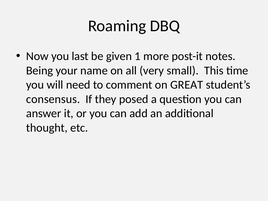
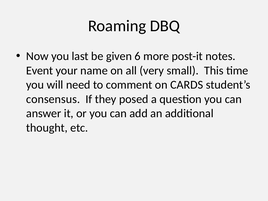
1: 1 -> 6 (138, 56)
Being: Being -> Event (40, 71)
GREAT: GREAT -> CARDS (187, 85)
